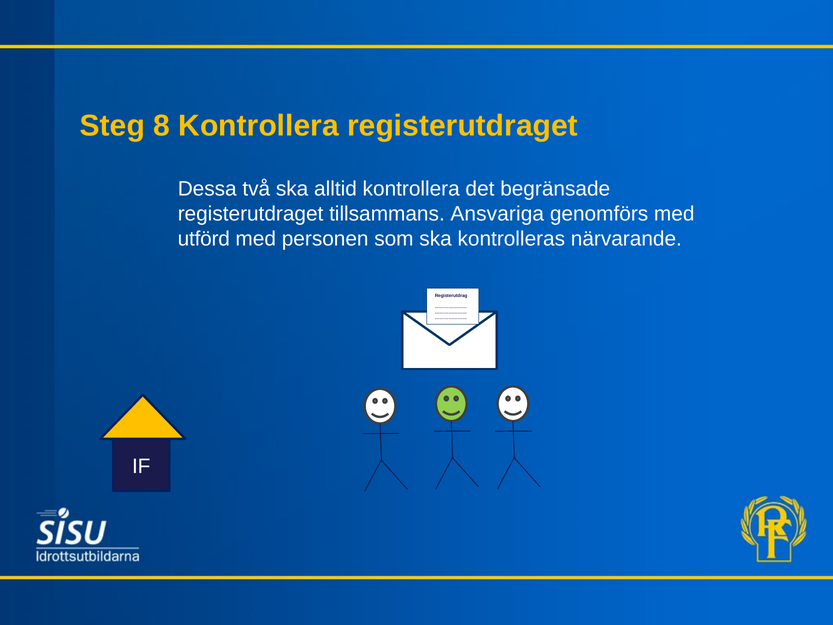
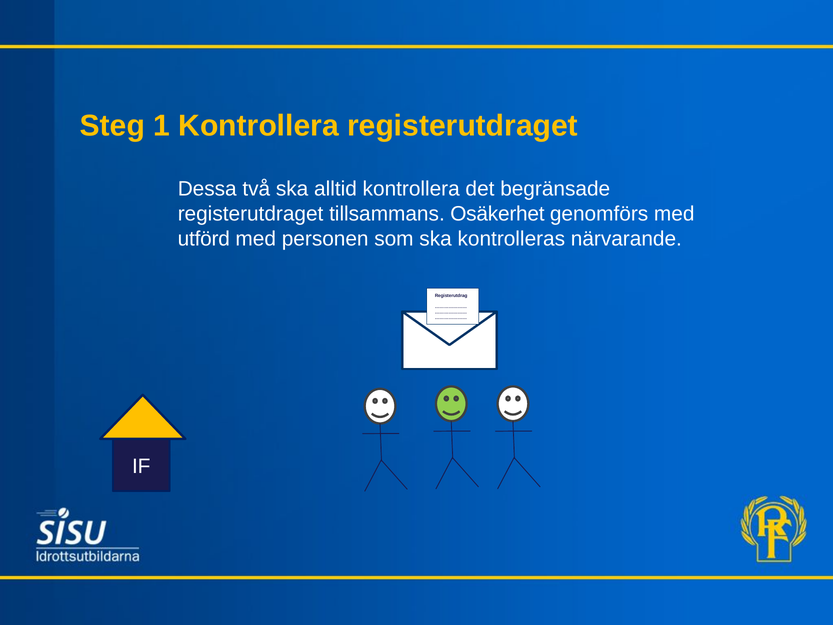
8: 8 -> 1 (162, 126)
Ansvariga: Ansvariga -> Osäkerhet (497, 214)
